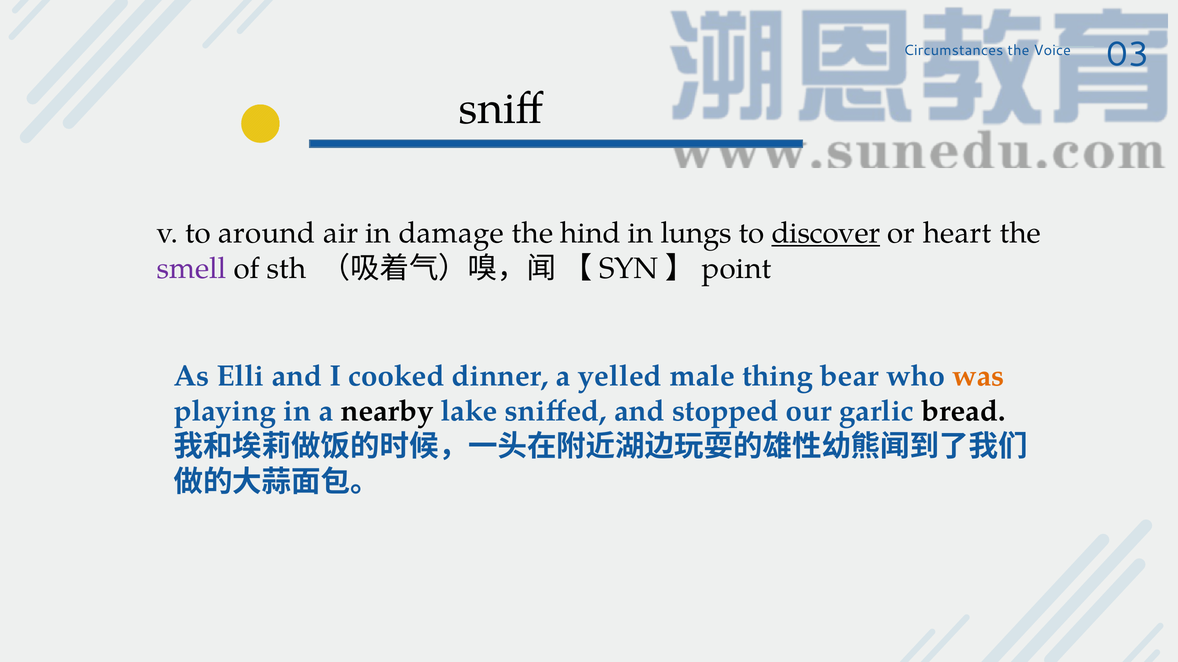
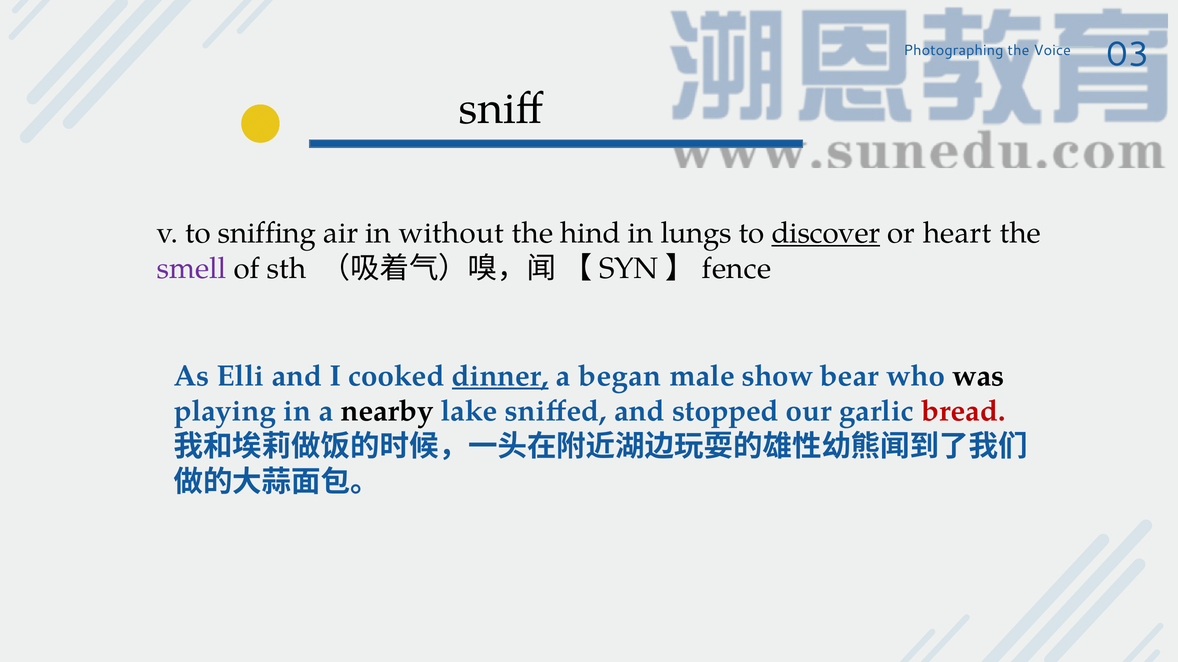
Circumstances: Circumstances -> Photographing (953, 50)
around: around -> sniffing (267, 233)
damage: damage -> without (451, 233)
point: point -> fence (737, 269)
dinner underline: none -> present (500, 376)
yelled: yelled -> began (620, 376)
thing: thing -> show (778, 376)
was colour: orange -> black (978, 376)
bread colour: black -> red (963, 412)
